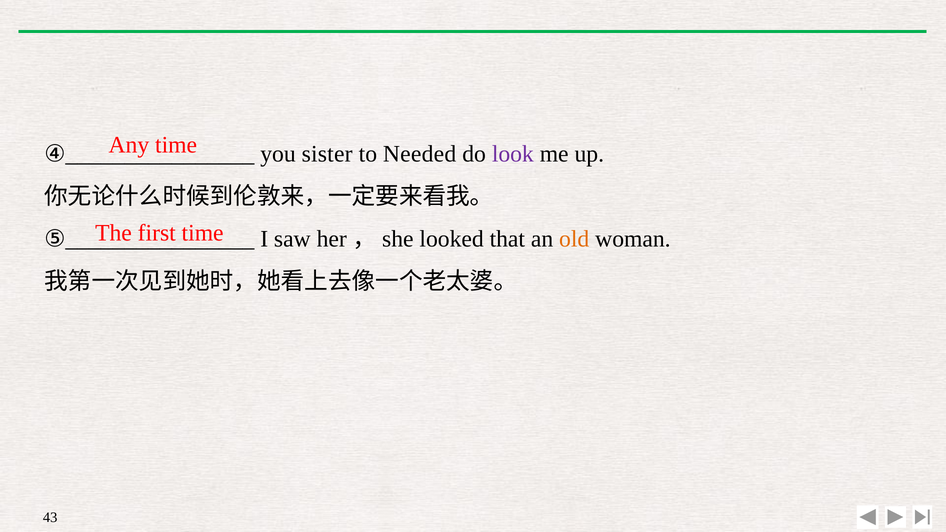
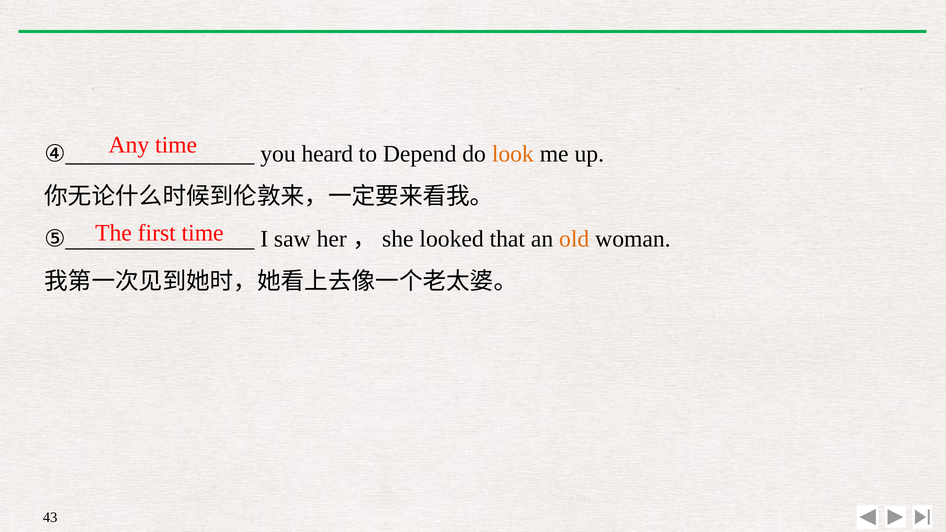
sister: sister -> heard (327, 154)
Needed: Needed -> Depend (420, 154)
look colour: purple -> orange (513, 154)
